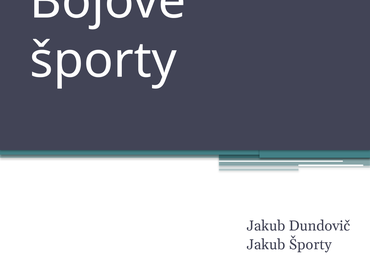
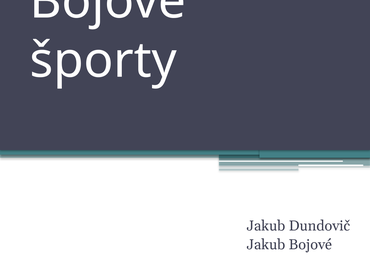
Jakub Športy: Športy -> Bojové (311, 244)
